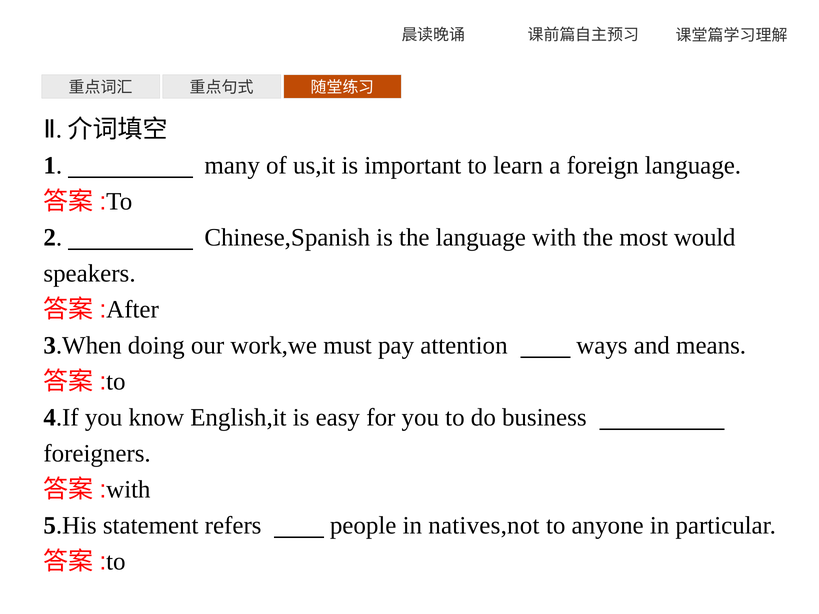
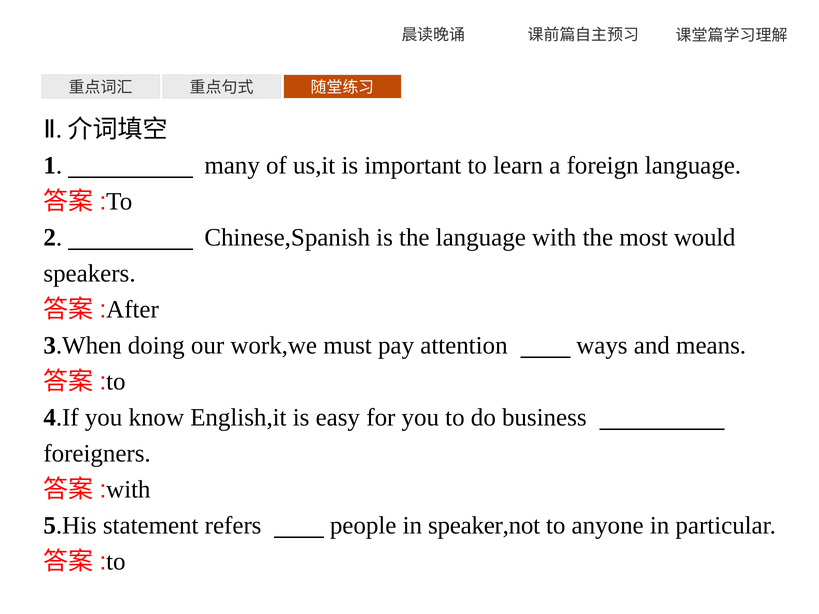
natives,not: natives,not -> speaker,not (484, 526)
